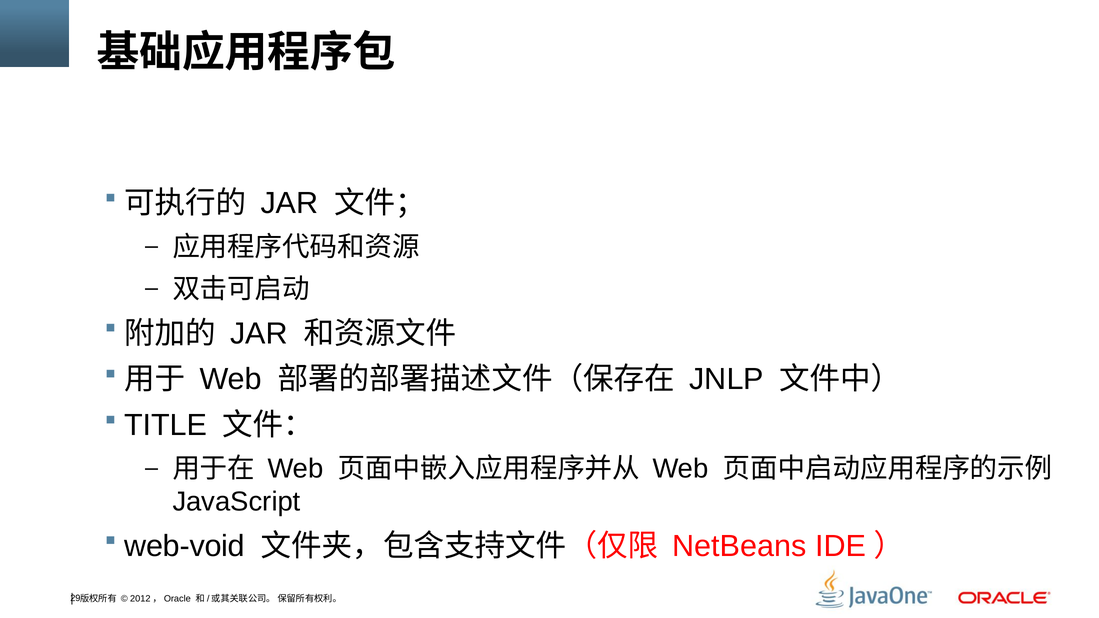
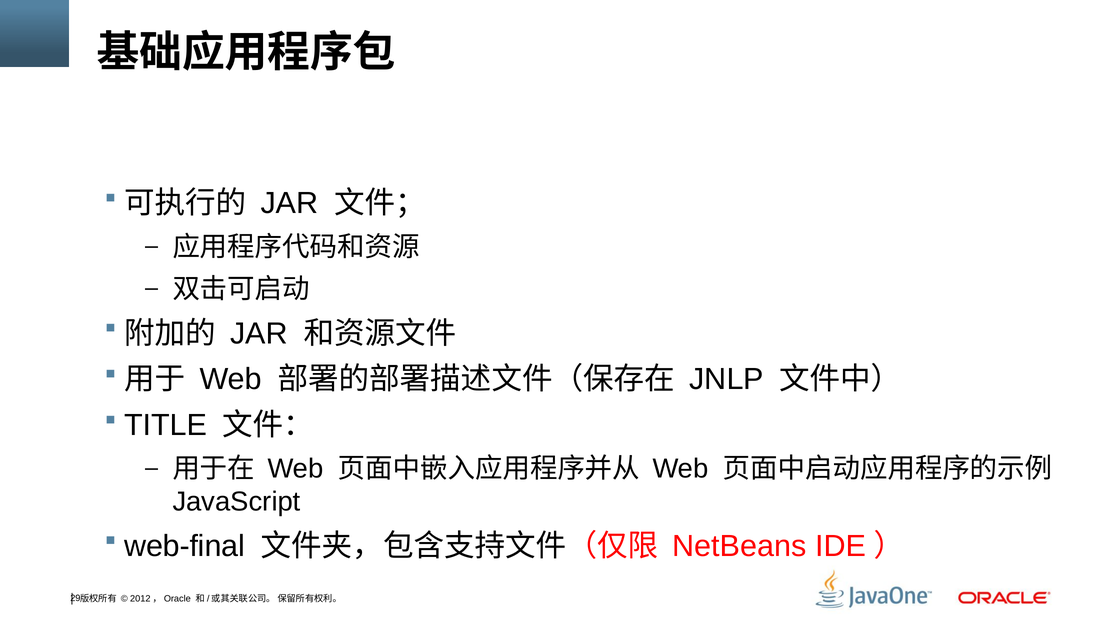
web-void: web-void -> web-final (185, 546)
